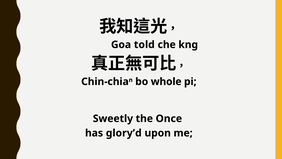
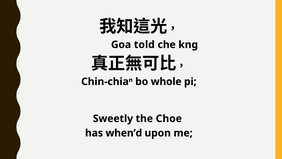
Once: Once -> Choe (169, 118)
glory’d: glory’d -> when’d (124, 133)
